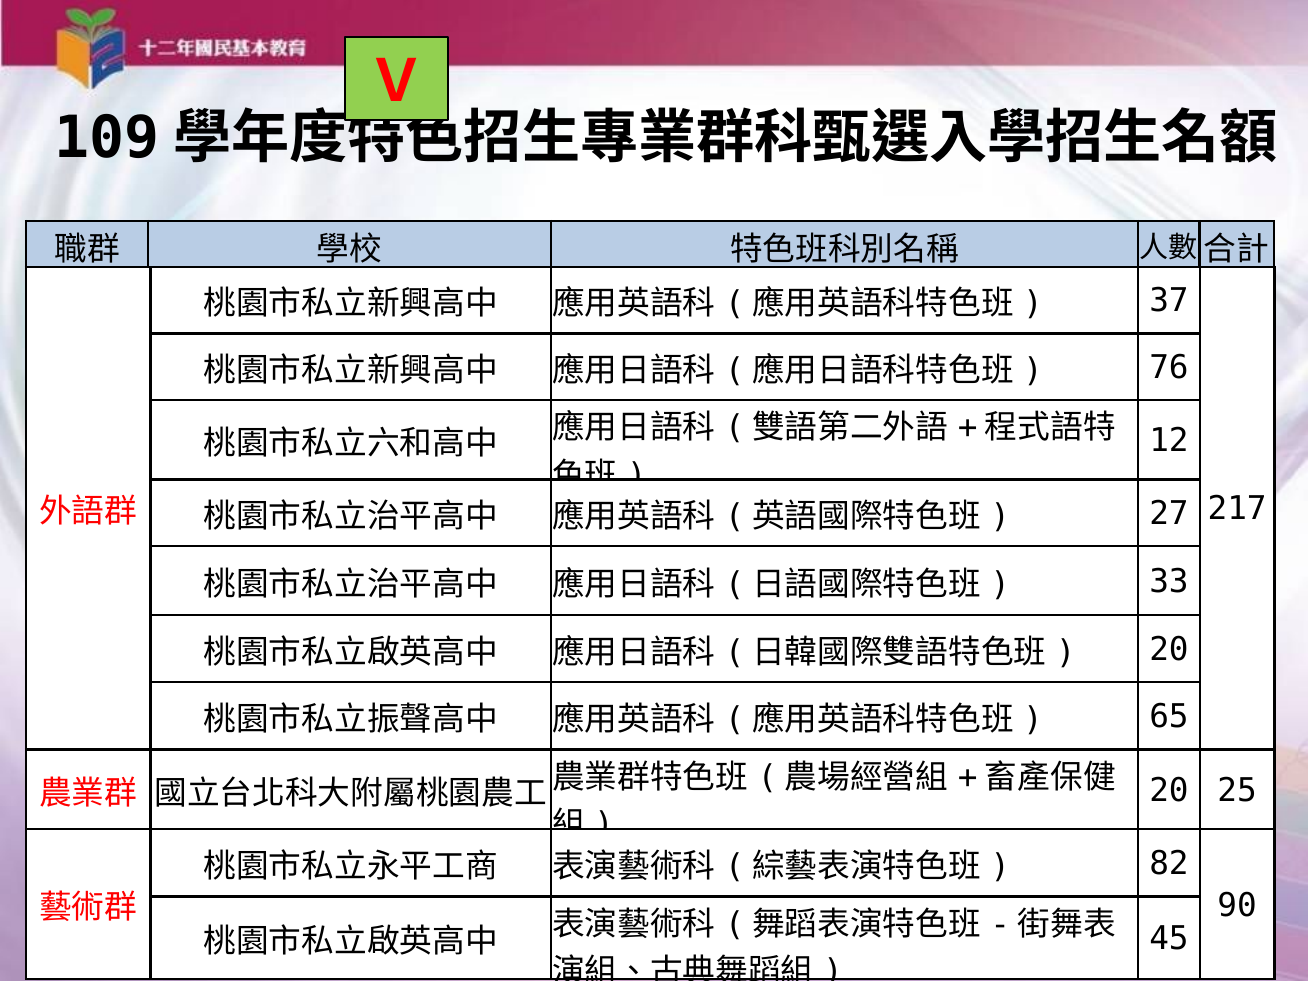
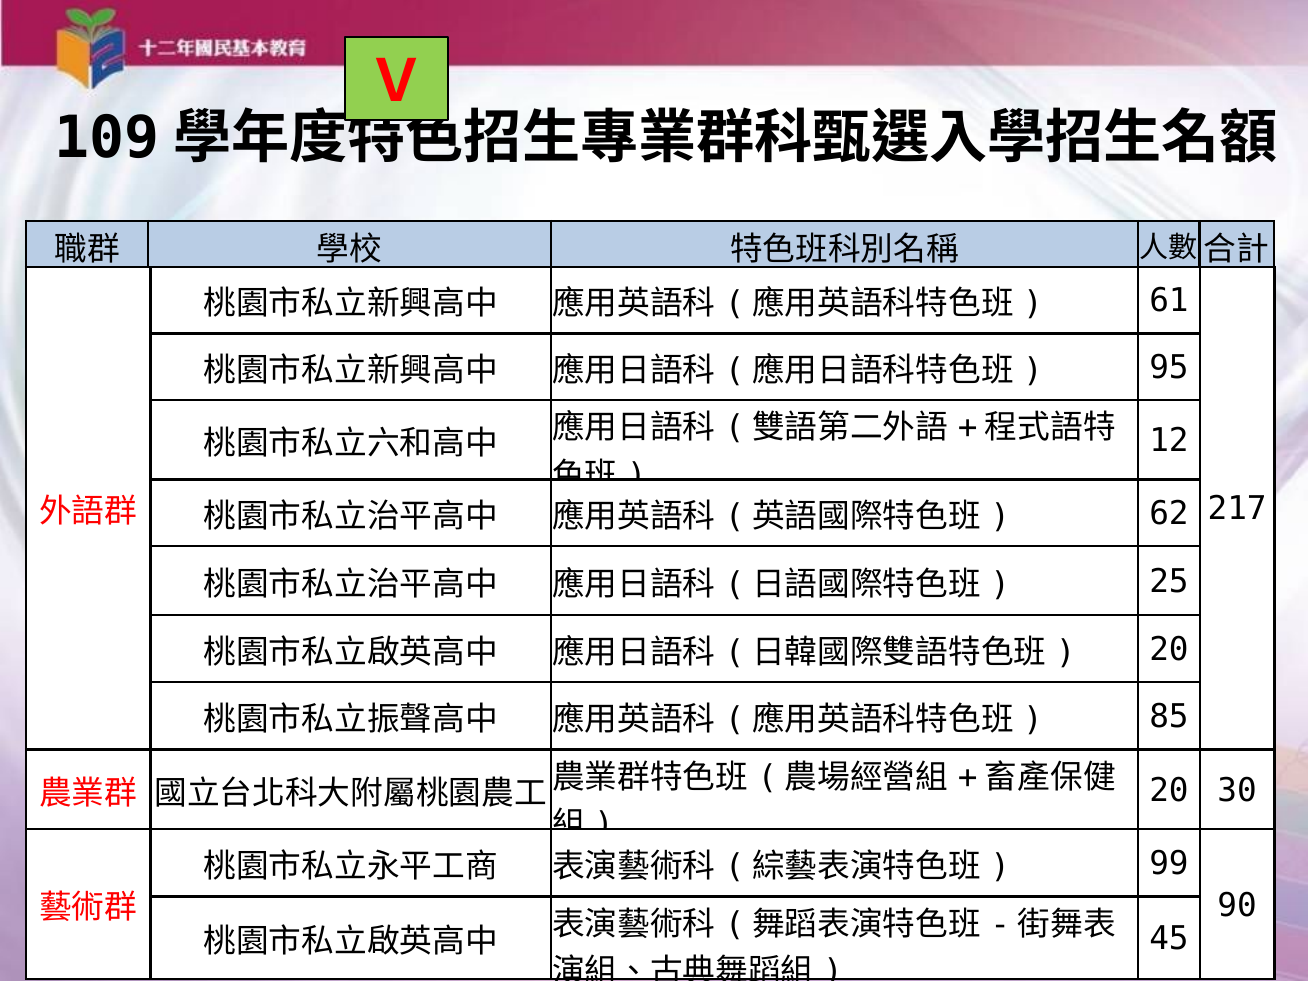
37: 37 -> 61 (1169, 301)
76: 76 -> 95 (1169, 368)
27: 27 -> 62 (1169, 514)
33: 33 -> 25 (1169, 582)
65: 65 -> 85 (1169, 717)
25: 25 -> 30 (1237, 790)
82: 82 -> 99 (1169, 864)
